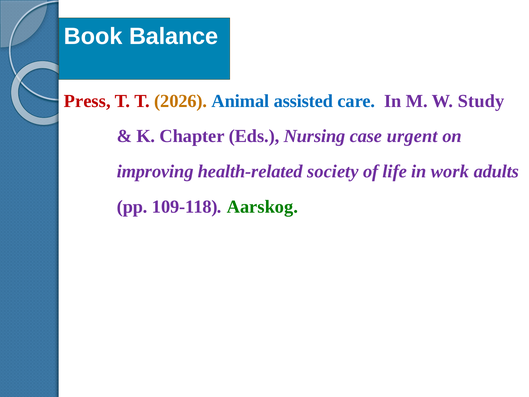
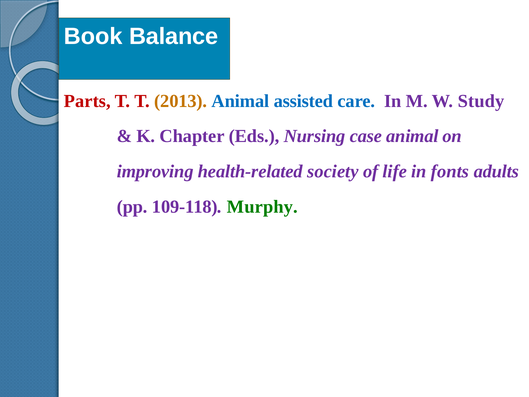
Press: Press -> Parts (87, 101)
2026: 2026 -> 2013 (181, 101)
case urgent: urgent -> animal (412, 136)
work: work -> fonts (450, 171)
Aarskog: Aarskog -> Murphy (262, 207)
